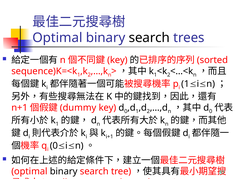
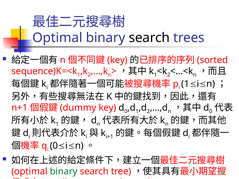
binary colour: black -> green (64, 172)
